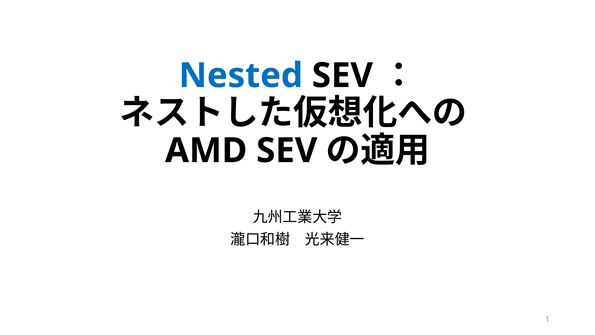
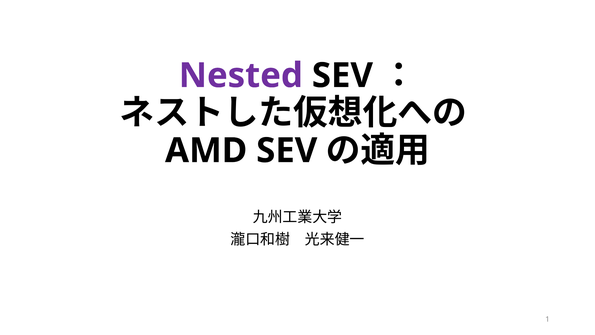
Nested colour: blue -> purple (241, 76)
